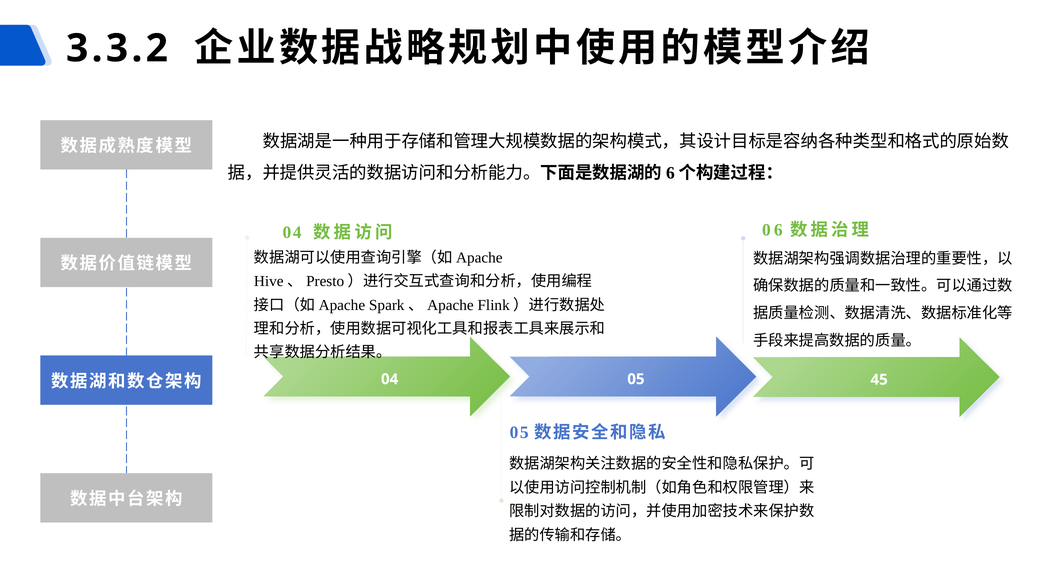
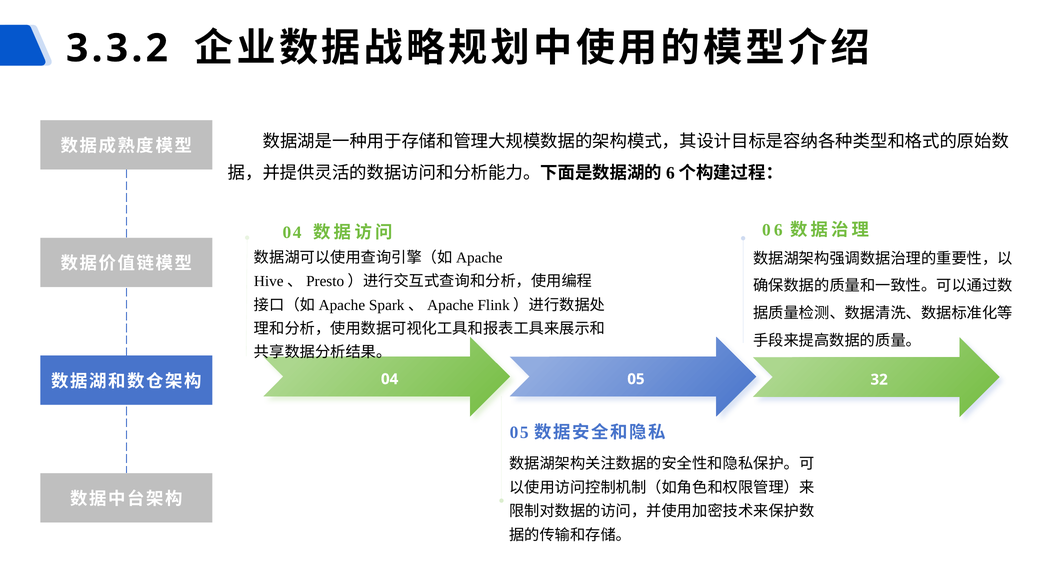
45: 45 -> 32 (879, 380)
